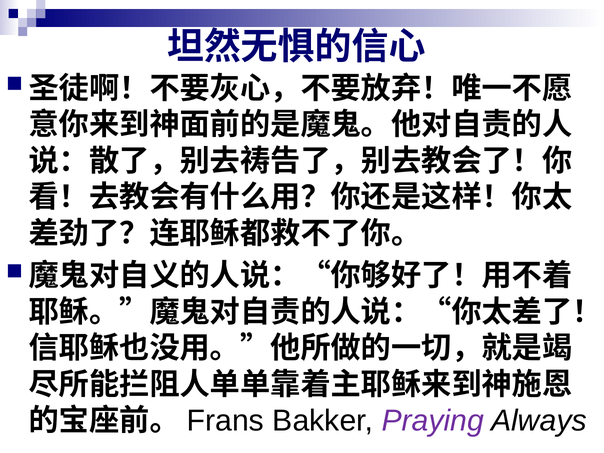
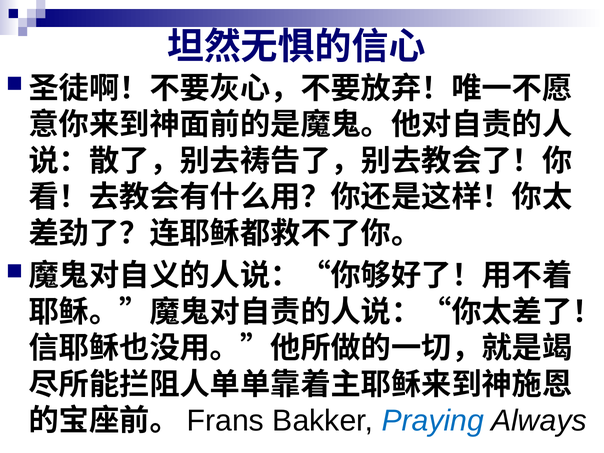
Praying colour: purple -> blue (433, 421)
